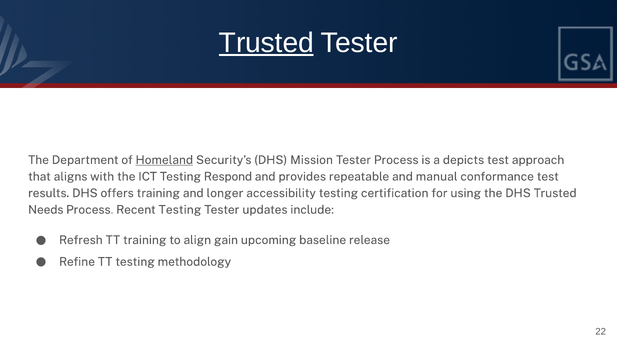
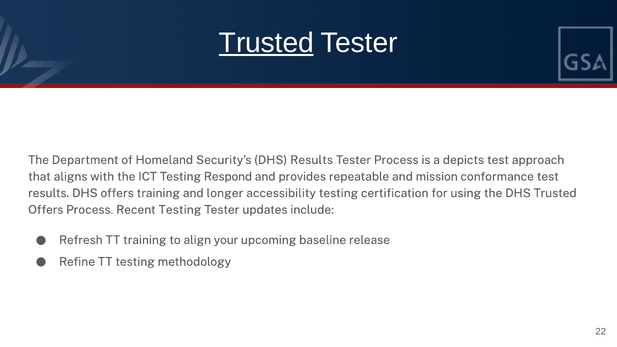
Homeland underline: present -> none (164, 160)
DHS Mission: Mission -> Results (312, 160)
manual: manual -> mission (437, 177)
Needs: Needs -> Offers (46, 210)
gain: gain -> your (226, 240)
